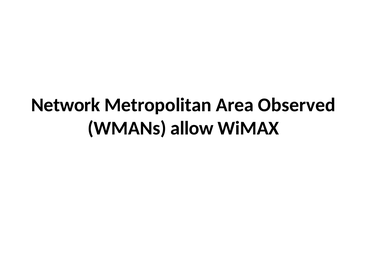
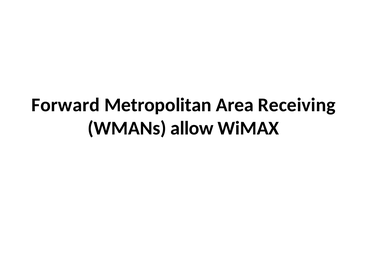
Network: Network -> Forward (65, 105)
Observed: Observed -> Receiving (297, 105)
